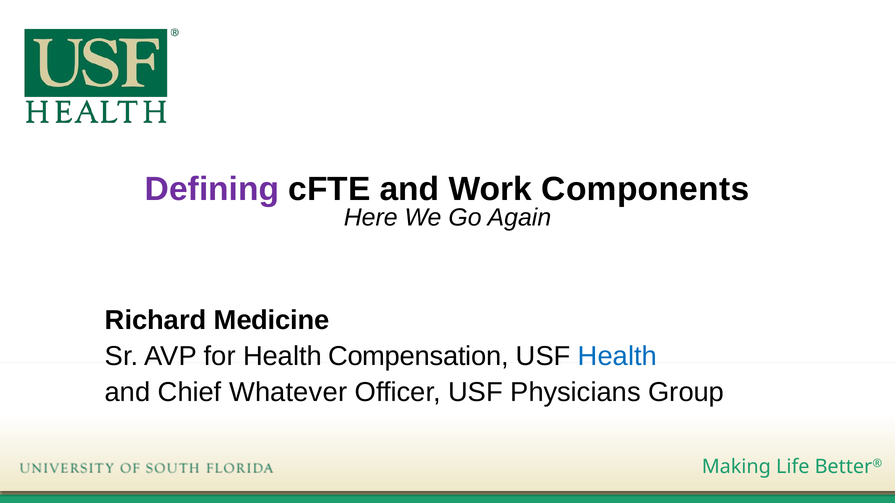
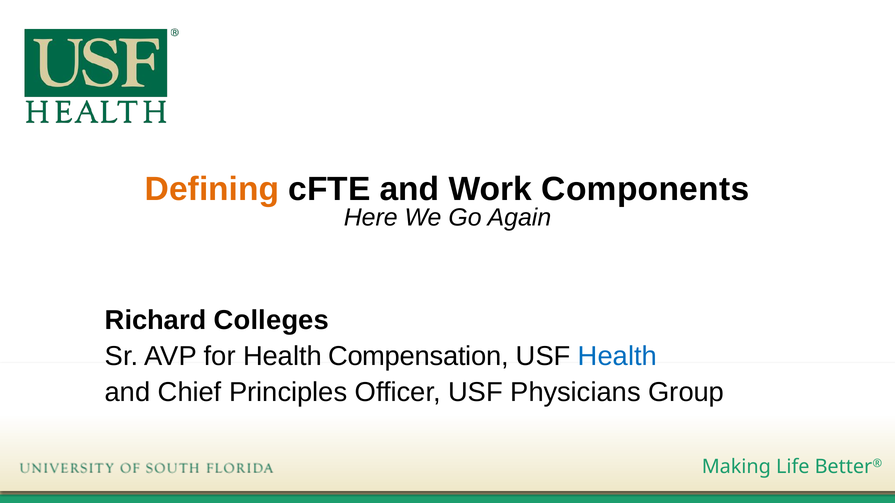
Defining colour: purple -> orange (212, 189)
Medicine: Medicine -> Colleges (271, 320)
Whatever: Whatever -> Principles (288, 392)
